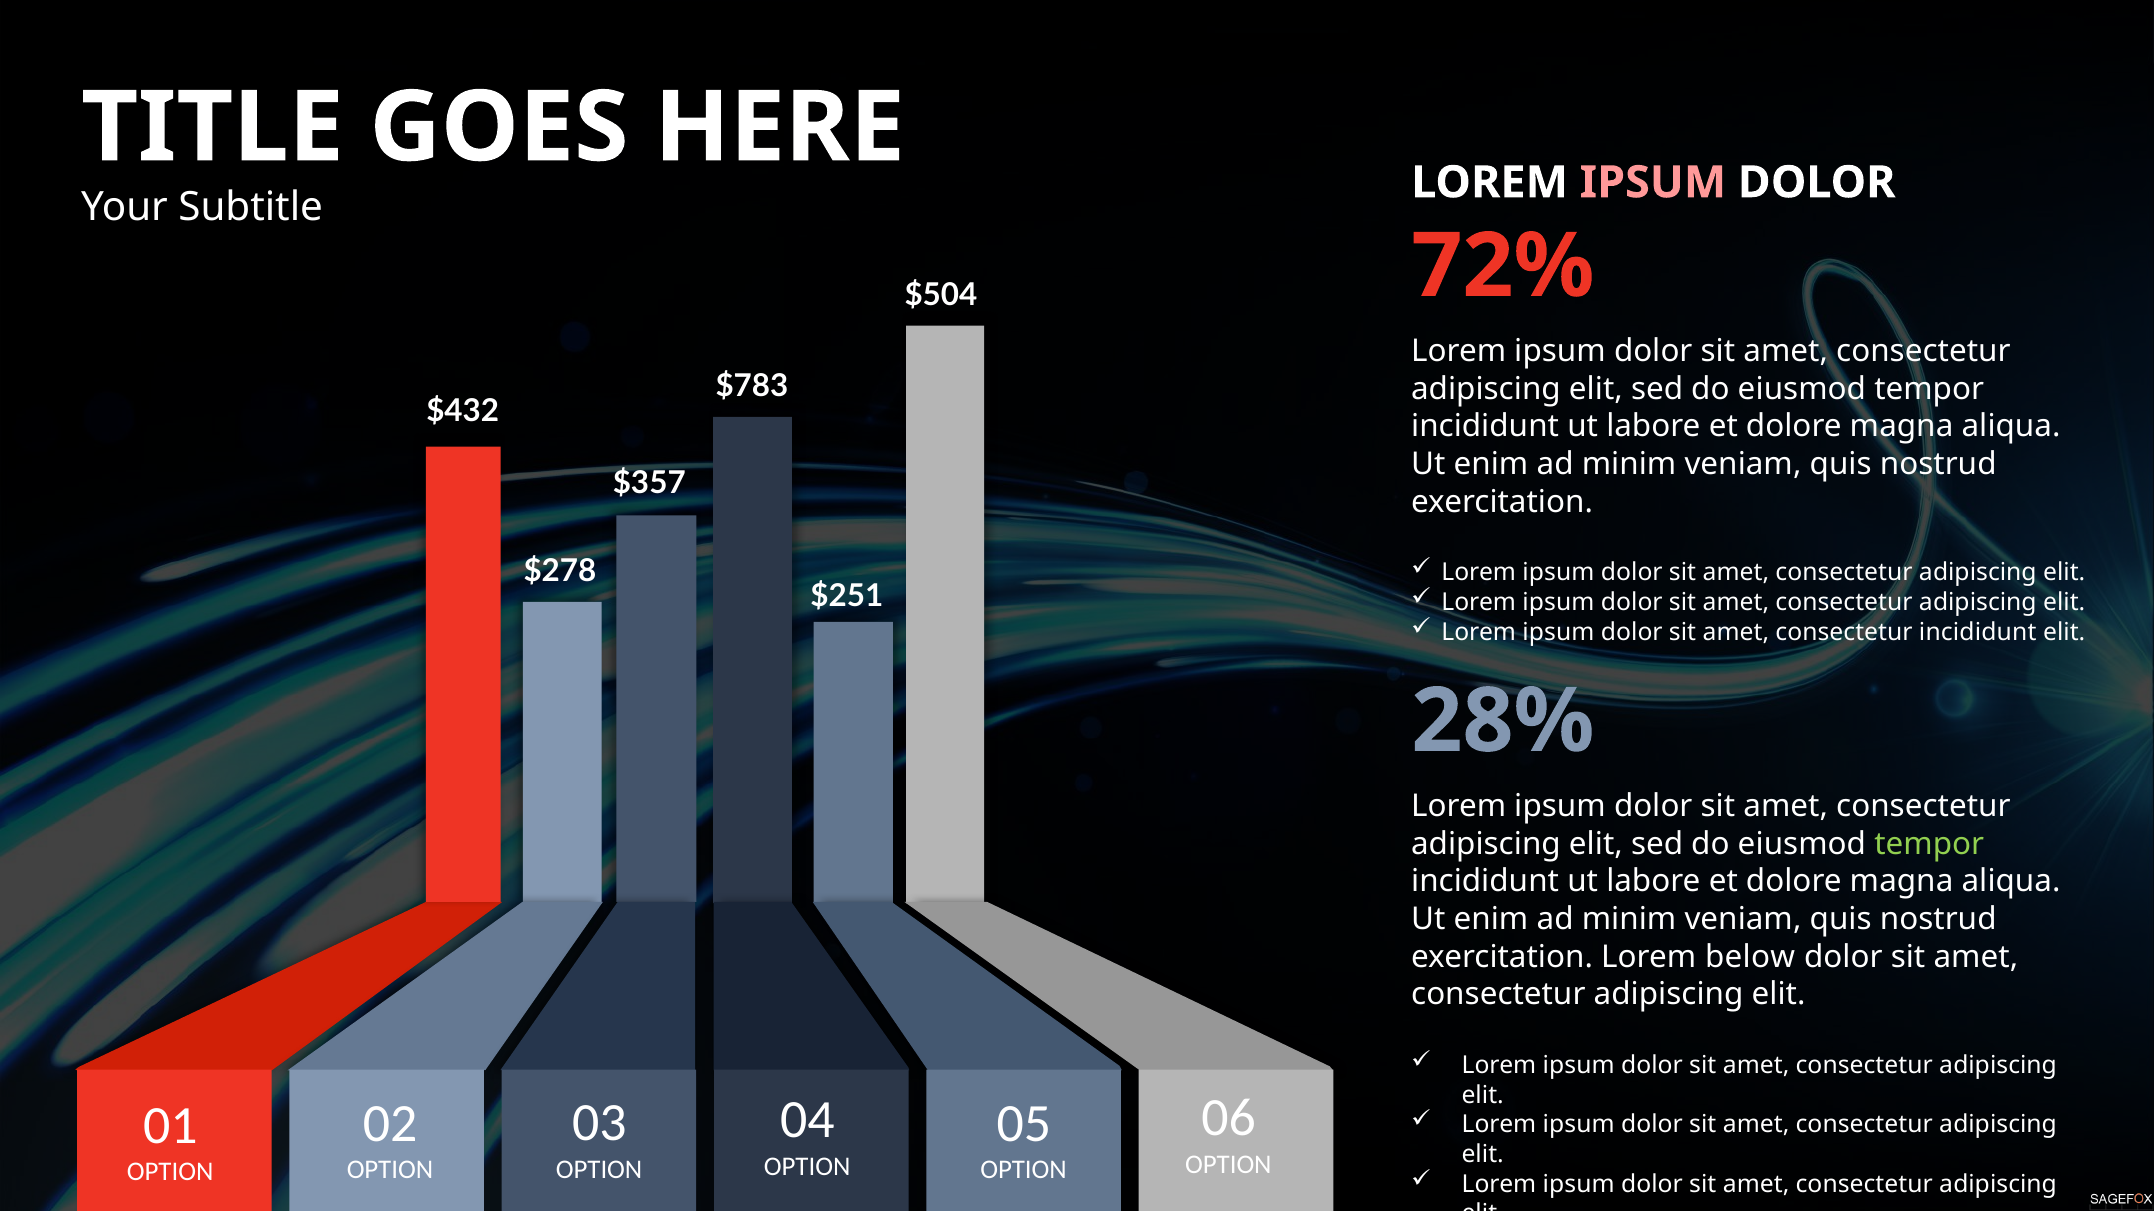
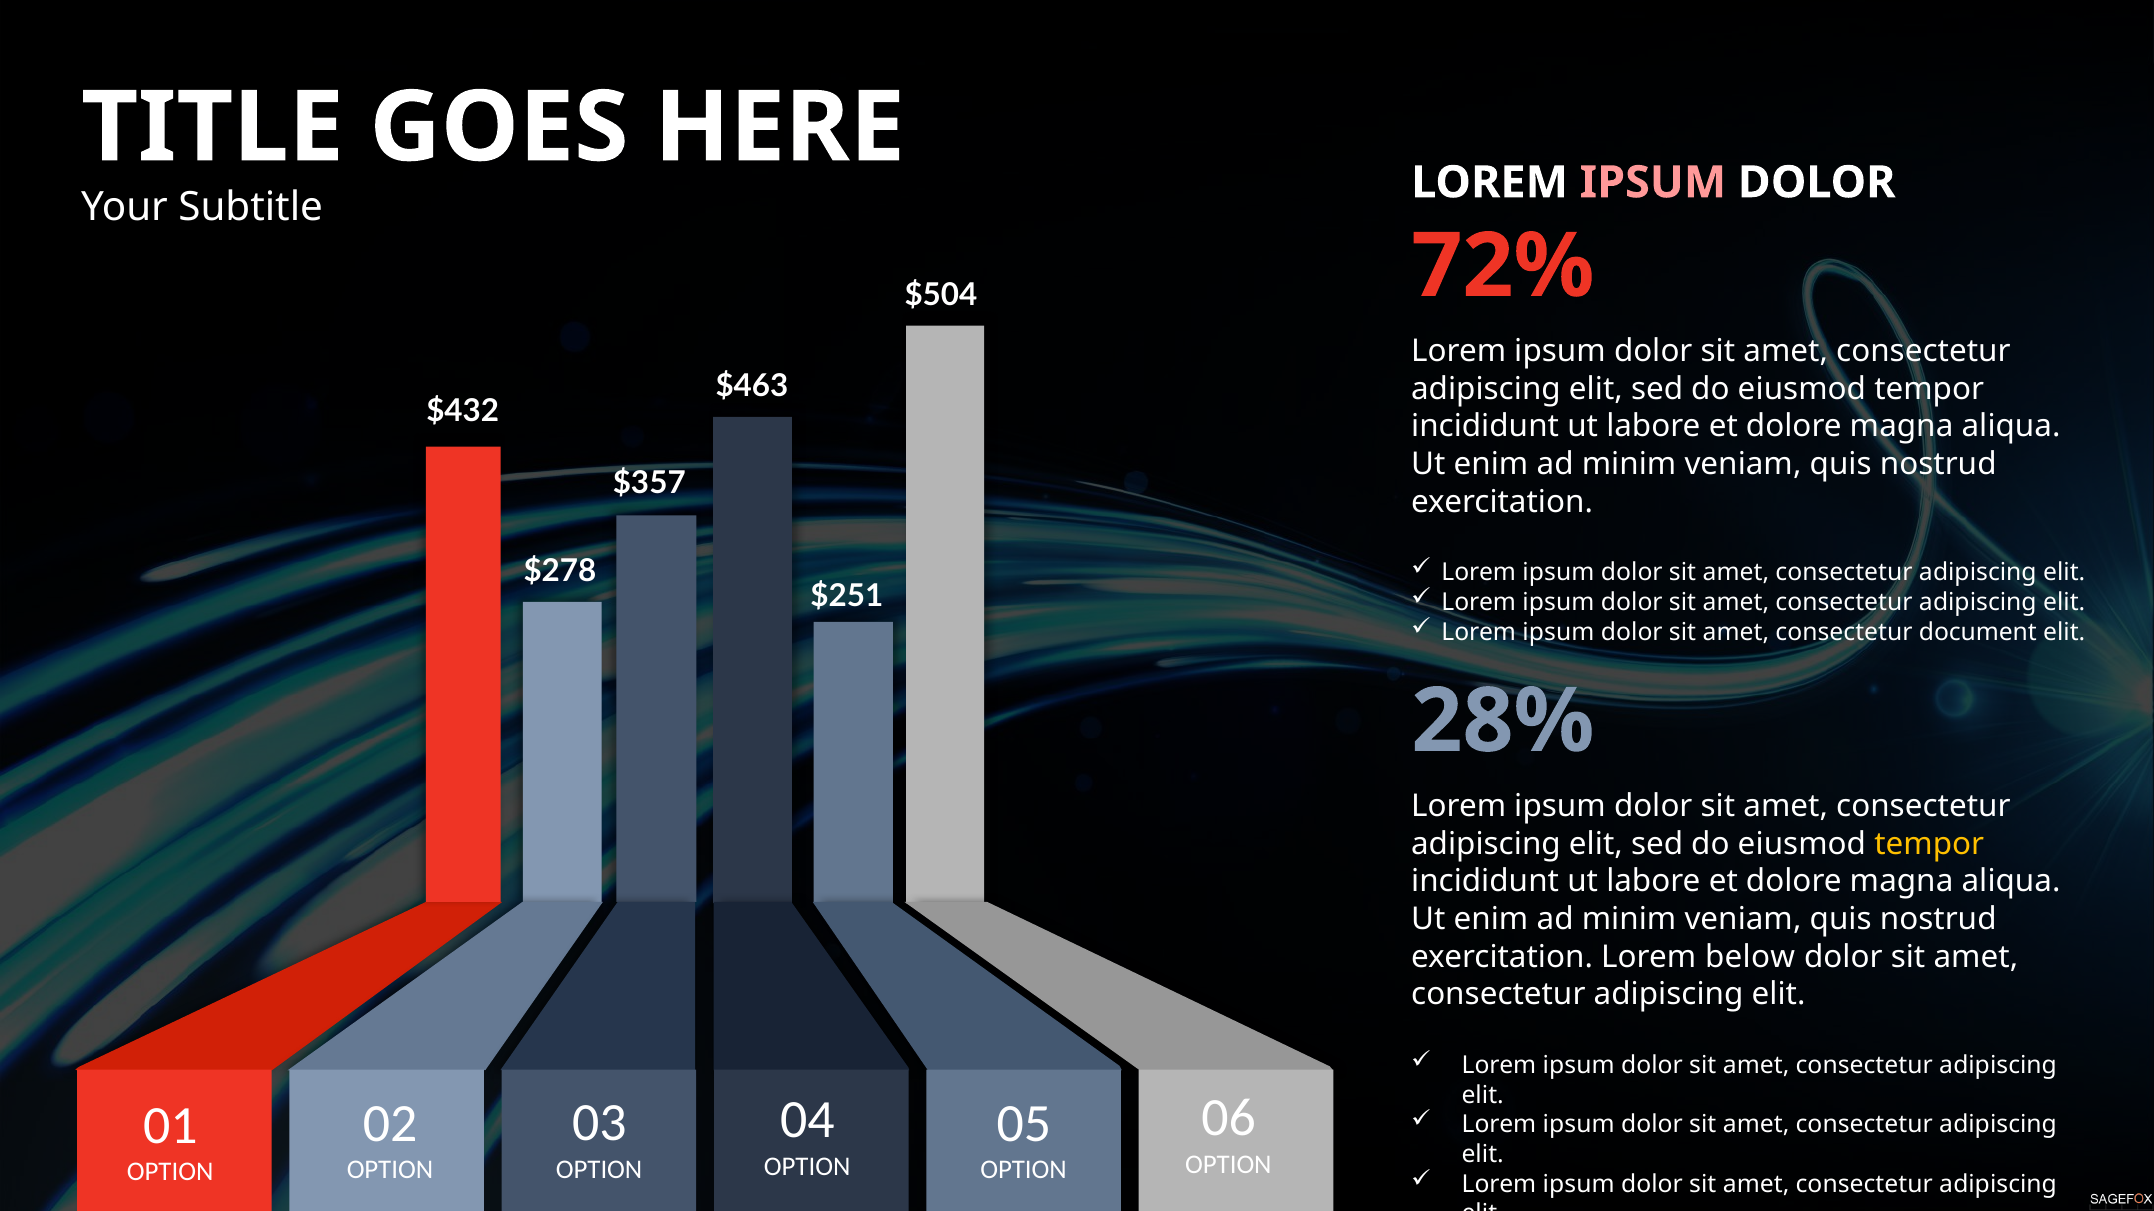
$783: $783 -> $463 (752, 386)
consectetur incididunt: incididunt -> document (1978, 632)
tempor colour: light green -> yellow (1929, 844)
